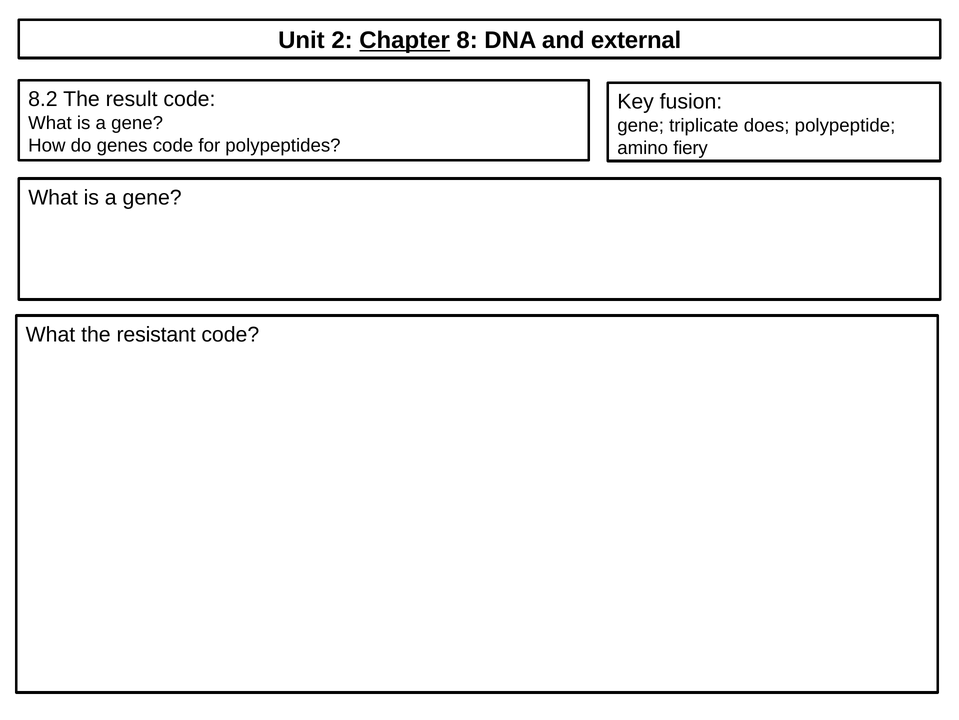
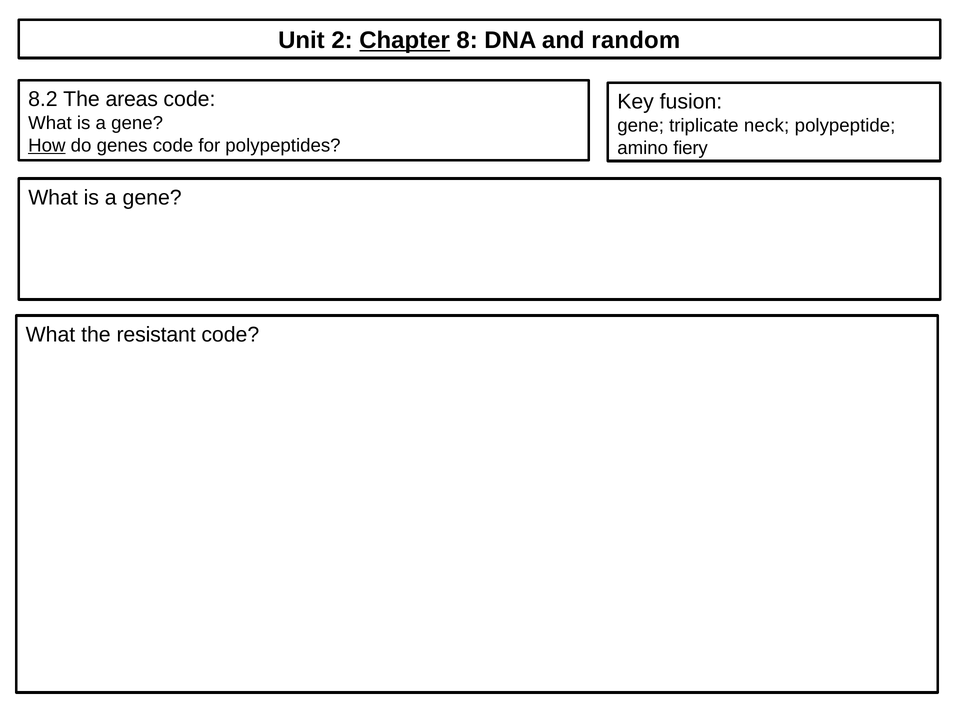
external: external -> random (636, 41)
result: result -> areas (132, 99)
does: does -> neck (767, 125)
How underline: none -> present (47, 145)
